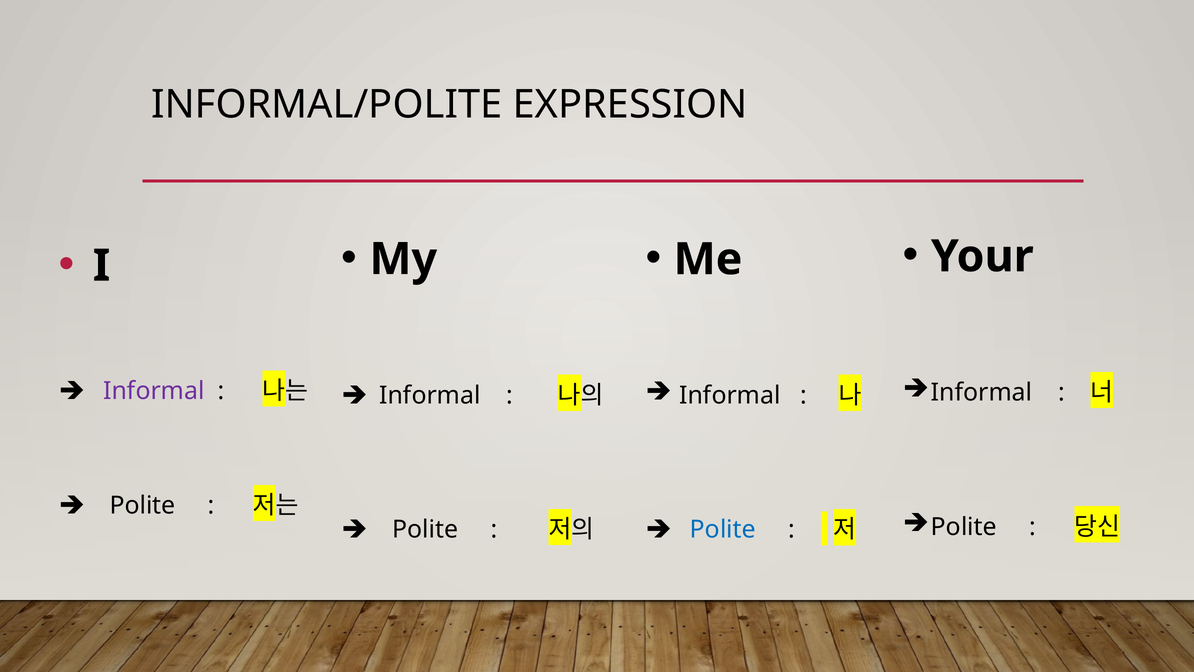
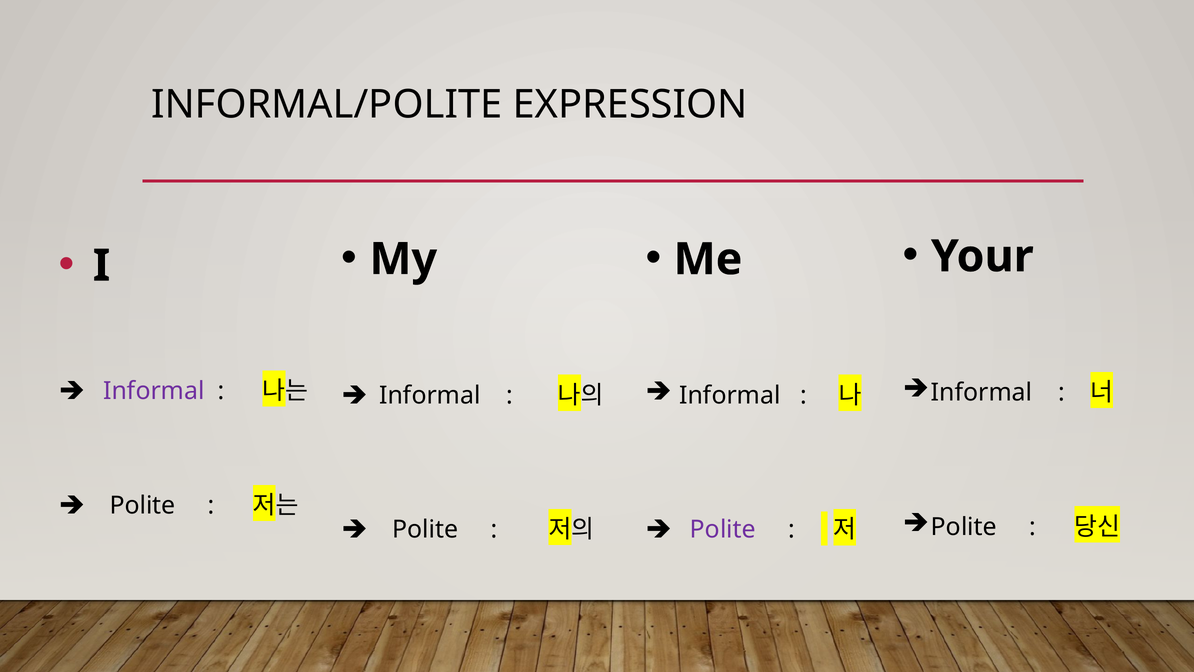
Polite colour: blue -> purple (723, 529)
